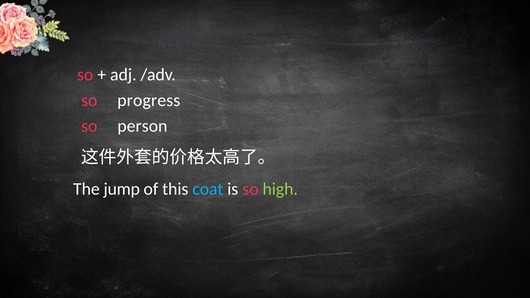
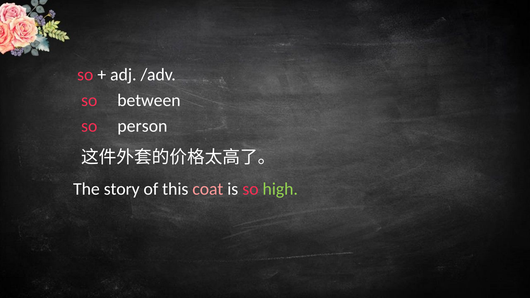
progress: progress -> between (149, 100)
jump: jump -> story (122, 189)
coat colour: light blue -> pink (208, 189)
